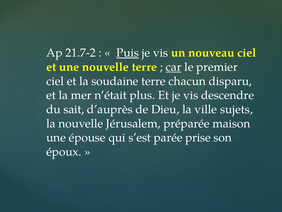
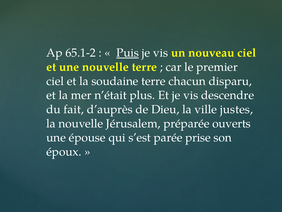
21.7-2: 21.7-2 -> 65.1-2 (81, 53)
car underline: present -> none (174, 67)
sait: sait -> fait (74, 109)
sujets: sujets -> justes (237, 109)
maison: maison -> ouverts (232, 123)
